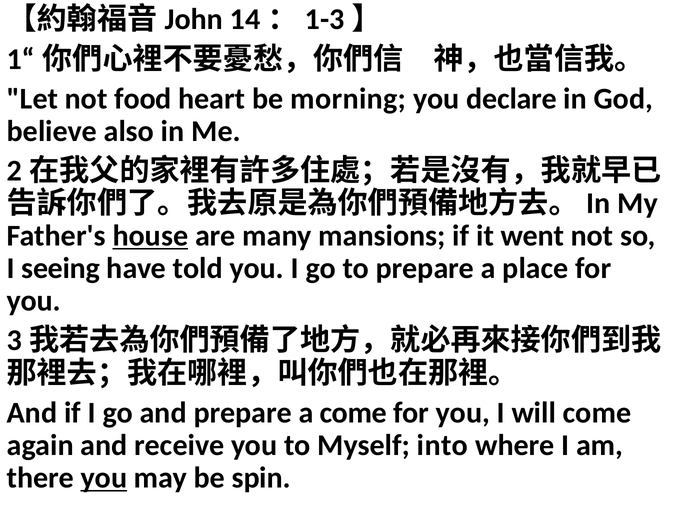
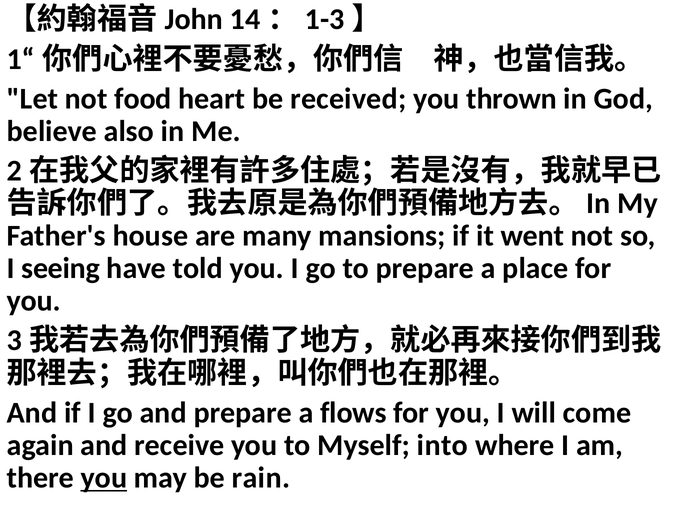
morning: morning -> received (348, 99)
declare: declare -> thrown (512, 99)
house underline: present -> none (150, 236)
a come: come -> flows (353, 412)
spin: spin -> rain (261, 478)
